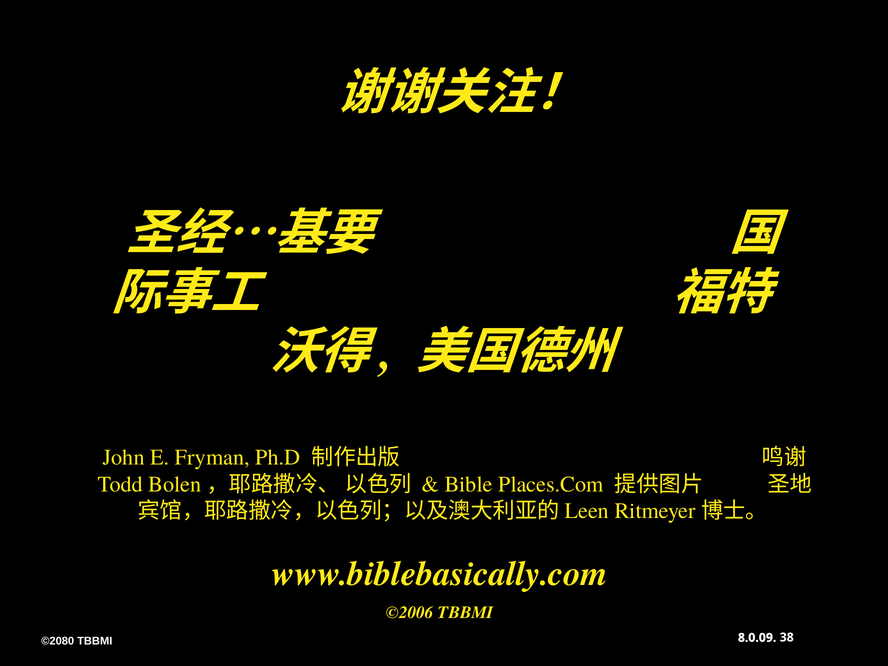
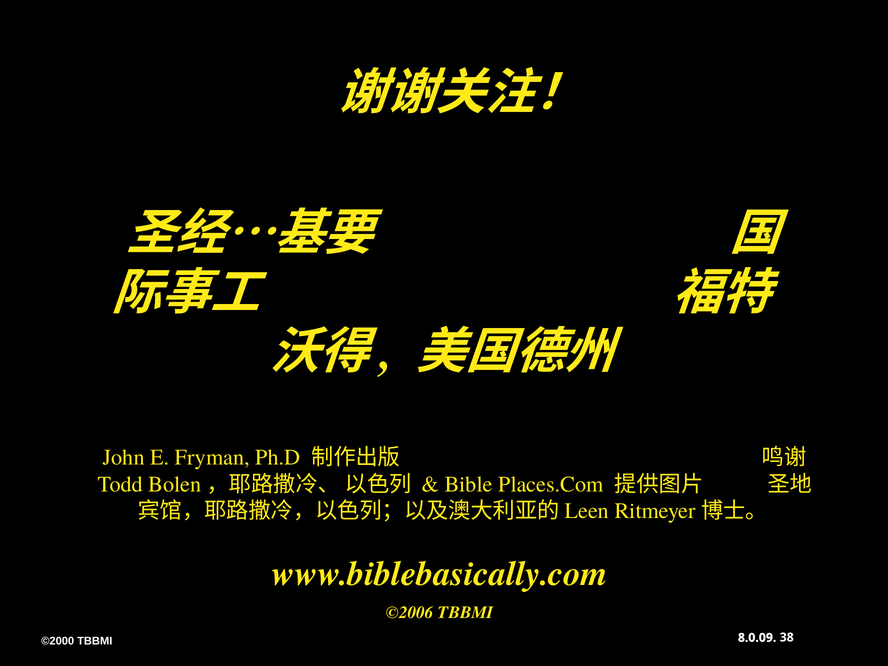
©2080: ©2080 -> ©2000 (58, 641)
